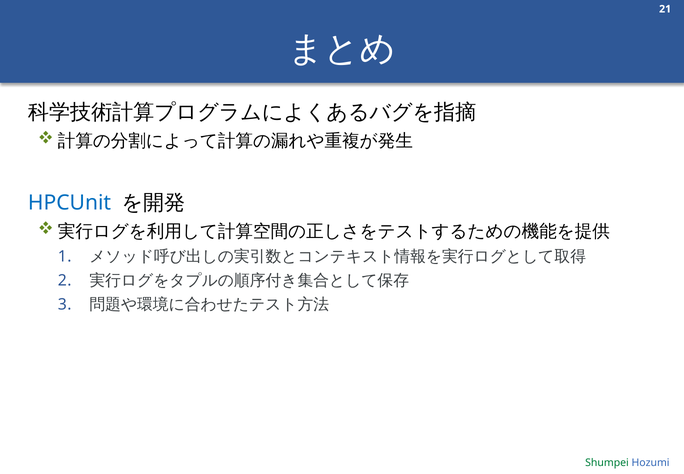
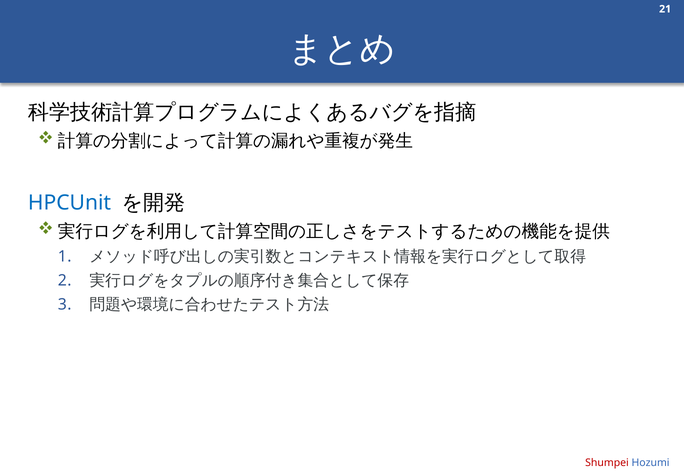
Shumpei colour: green -> red (607, 462)
